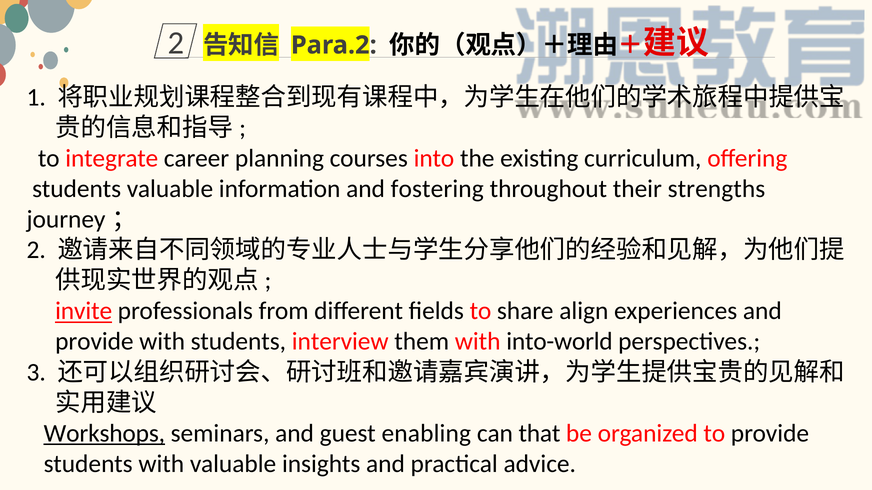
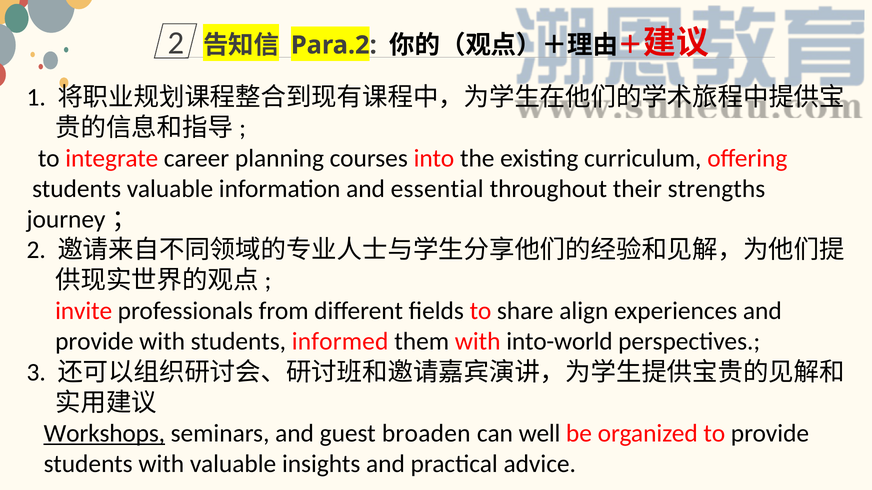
fostering: fostering -> essential (437, 189)
invite underline: present -> none (84, 311)
interview: interview -> informed (340, 342)
enabling: enabling -> broaden (426, 433)
that: that -> well (540, 433)
